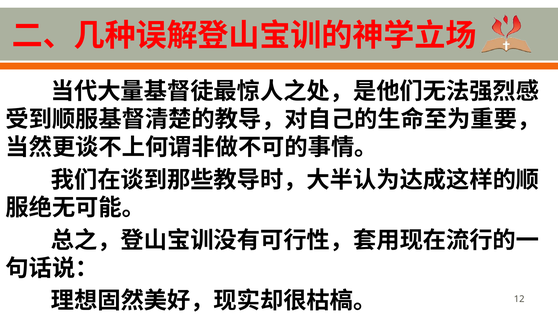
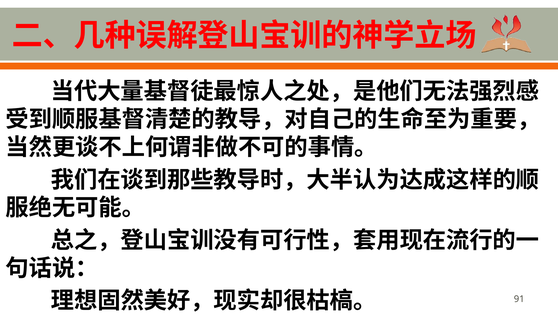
12: 12 -> 91 (519, 299)
